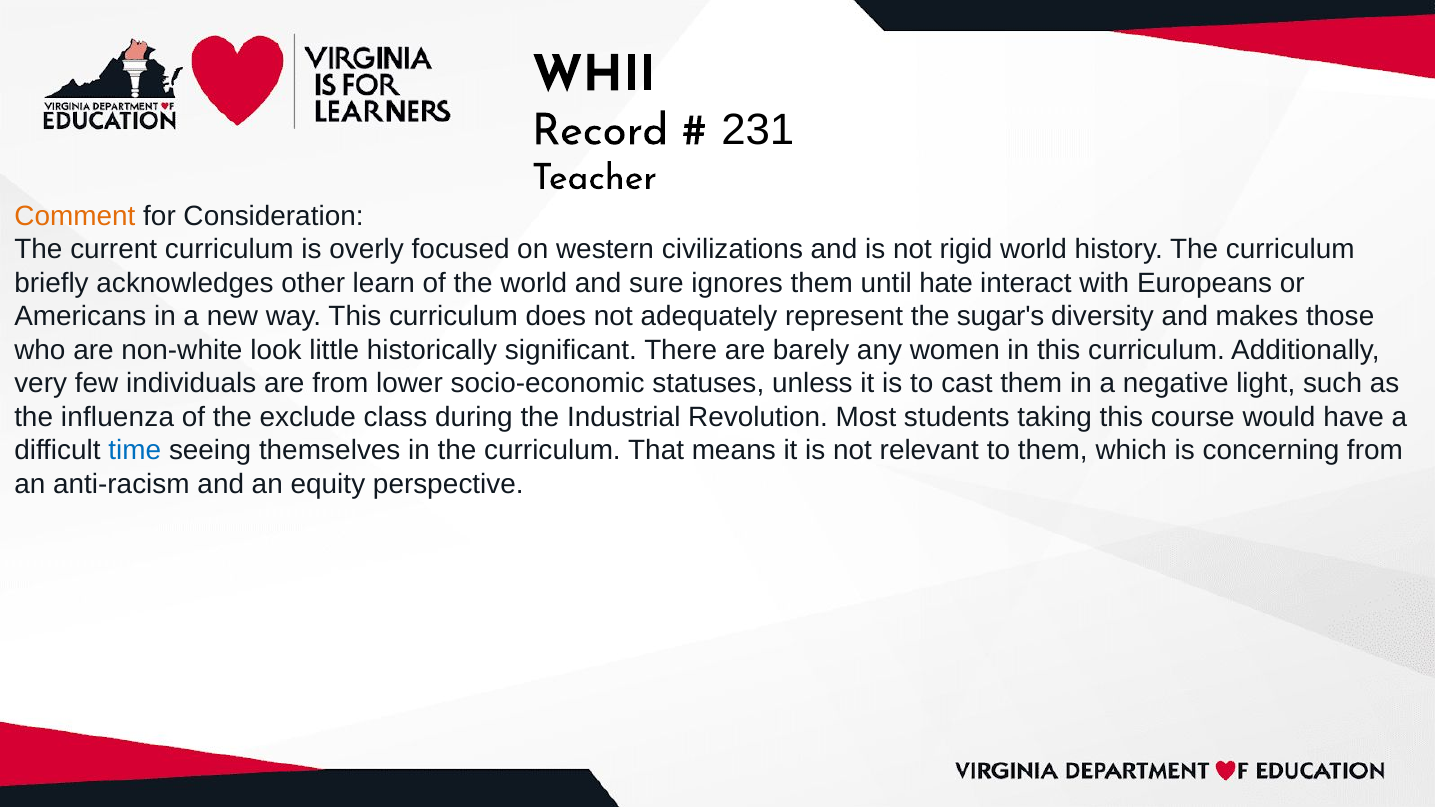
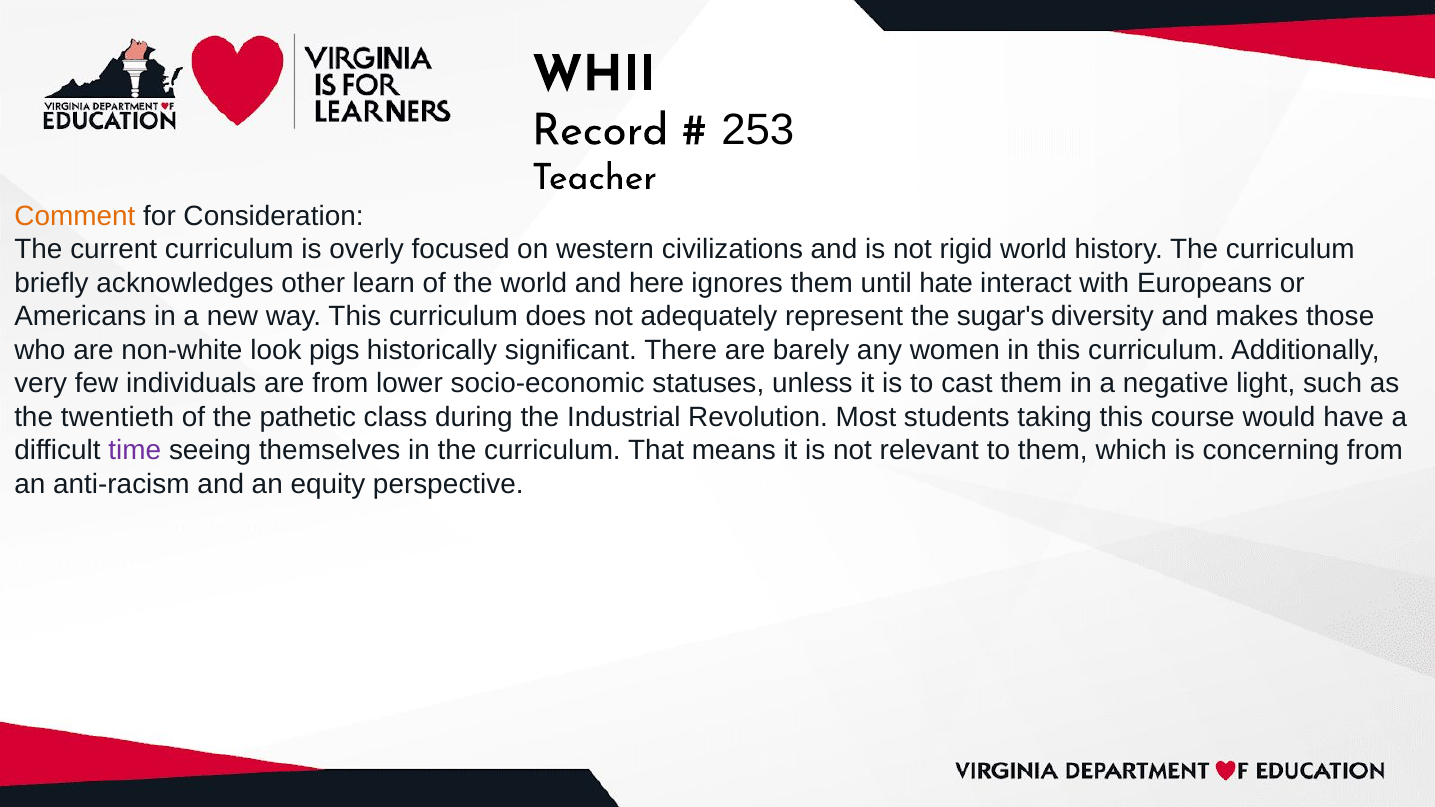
231: 231 -> 253 (758, 130)
sure: sure -> here (657, 283)
little: little -> pigs (334, 350)
influenza: influenza -> twentieth (117, 417)
exclude: exclude -> pathetic (308, 417)
time colour: blue -> purple (135, 451)
